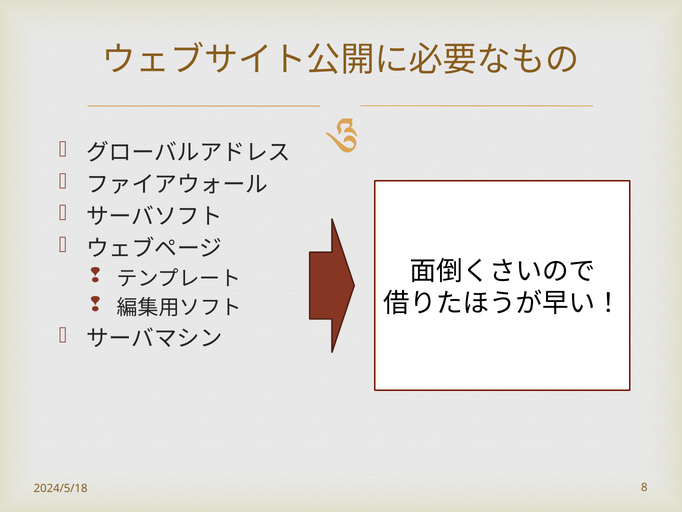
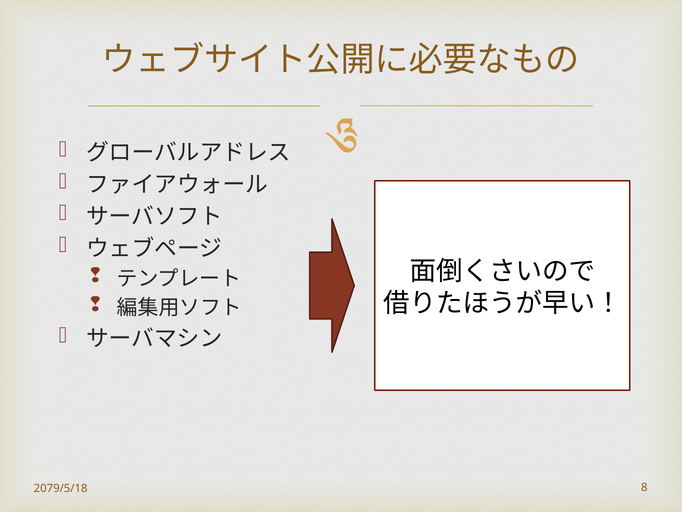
2024/5/18: 2024/5/18 -> 2079/5/18 (61, 488)
